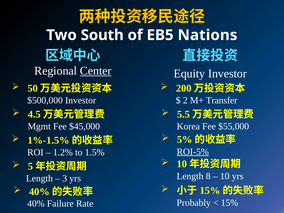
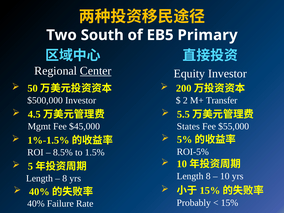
Nations: Nations -> Primary (208, 35)
Korea: Korea -> States (188, 126)
ROI-5% underline: present -> none (193, 152)
1.2%: 1.2% -> 8.5% (63, 152)
3: 3 -> 8 (65, 178)
